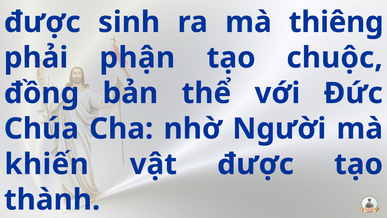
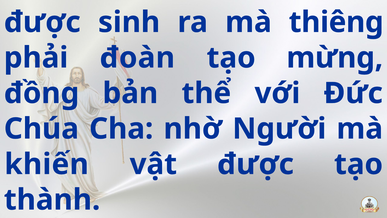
phận: phận -> đoàn (137, 58)
chuộc: chuộc -> mừng (335, 58)
